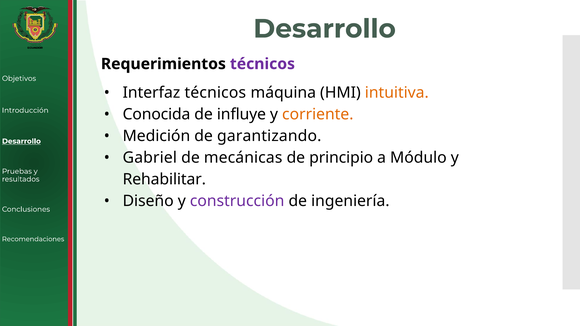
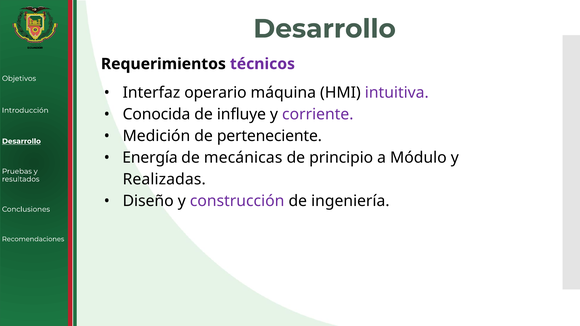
Interfaz técnicos: técnicos -> operario (215, 93)
intuitiva colour: orange -> purple (397, 93)
corriente colour: orange -> purple (318, 115)
garantizando: garantizando -> perteneciente (269, 136)
Gabriel: Gabriel -> Energía (150, 158)
Rehabilitar: Rehabilitar -> Realizadas (164, 180)
